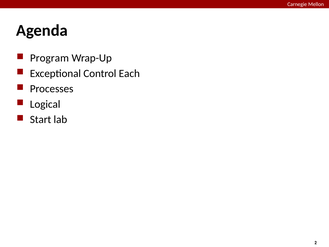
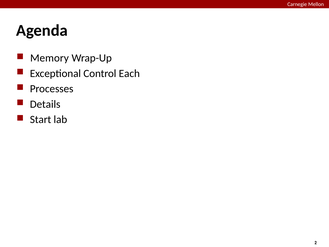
Program: Program -> Memory (49, 58)
Logical: Logical -> Details (45, 104)
